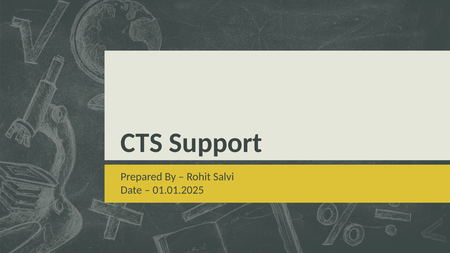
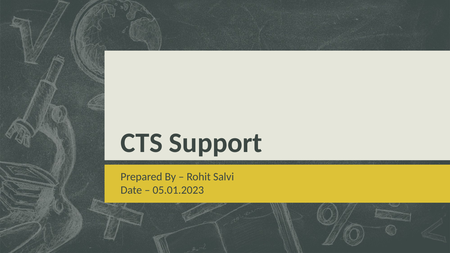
01.01.2025: 01.01.2025 -> 05.01.2023 (178, 190)
